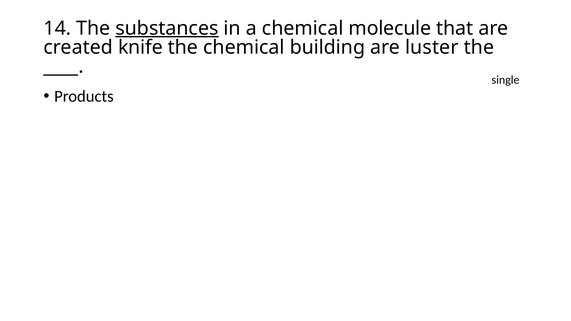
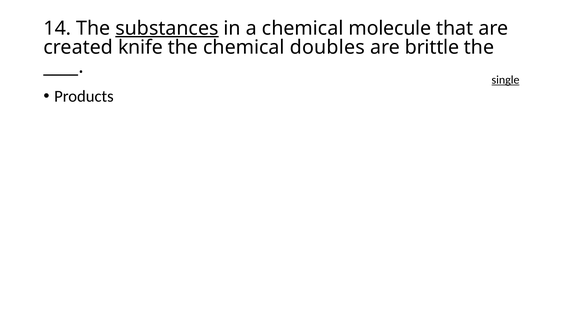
building: building -> doubles (327, 47)
luster: luster -> brittle (432, 47)
single underline: none -> present (505, 80)
